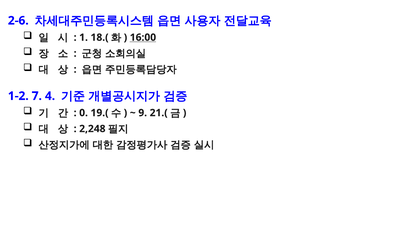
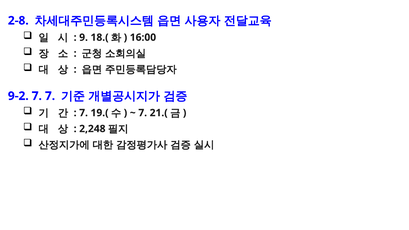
2-6: 2-6 -> 2-8 (18, 21)
1: 1 -> 9 (84, 37)
16:00 underline: present -> none (143, 37)
1-2: 1-2 -> 9-2 (18, 96)
7 4: 4 -> 7 (50, 96)
0: 0 -> 7 (84, 113)
9: 9 -> 7 (143, 113)
